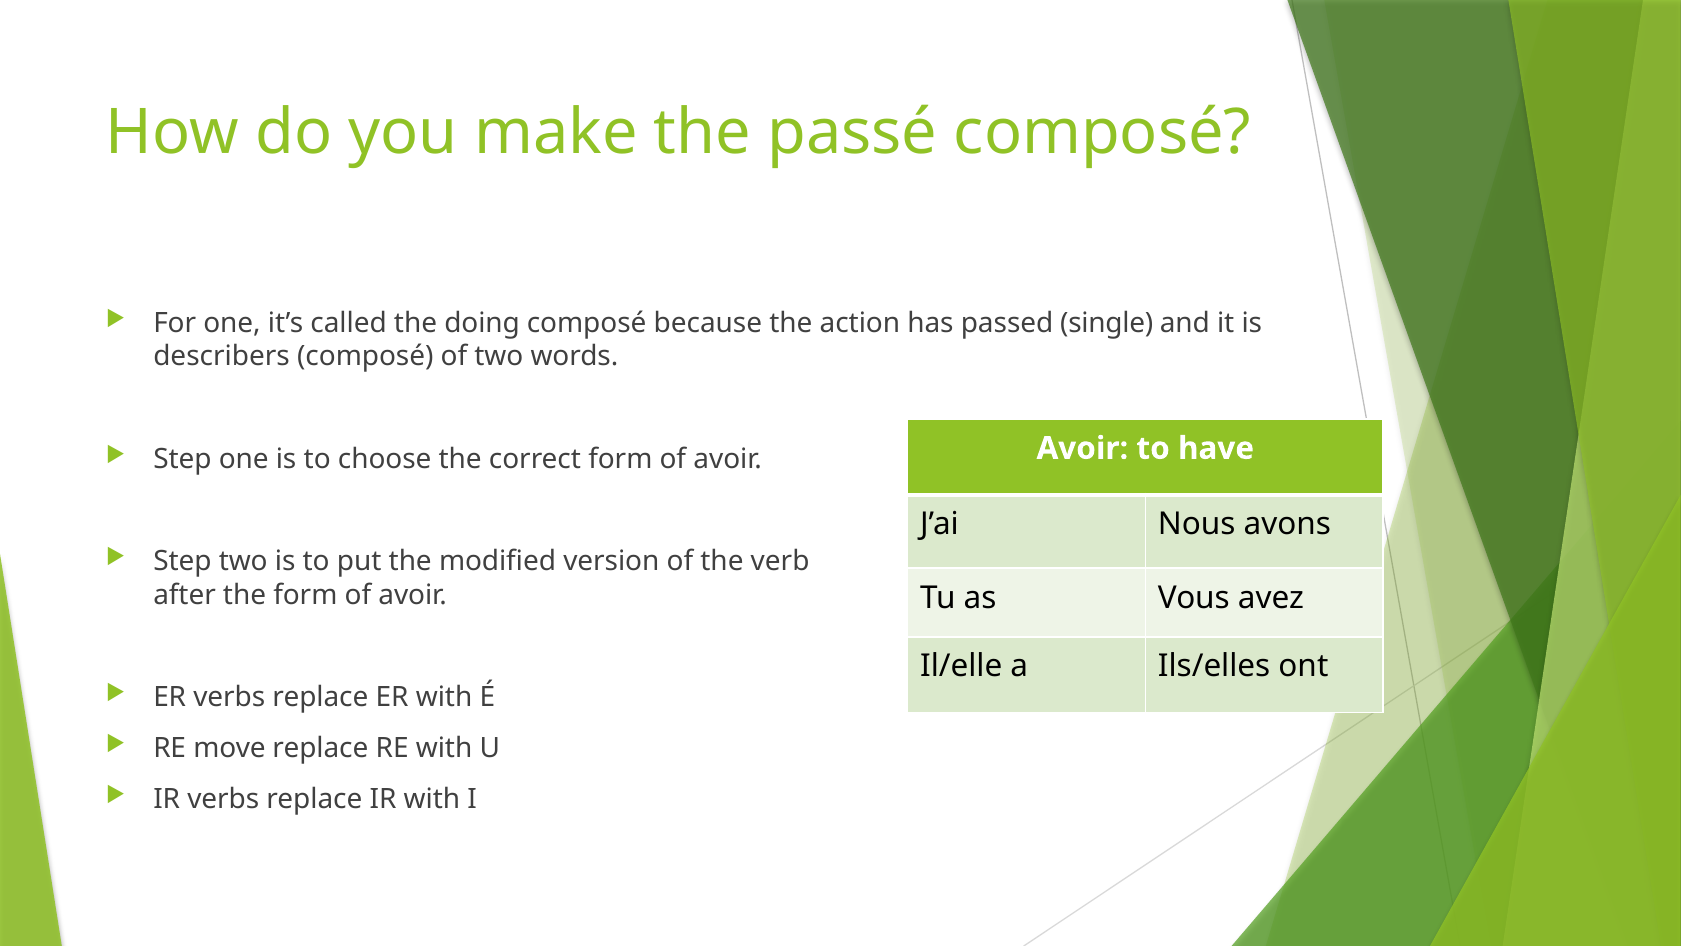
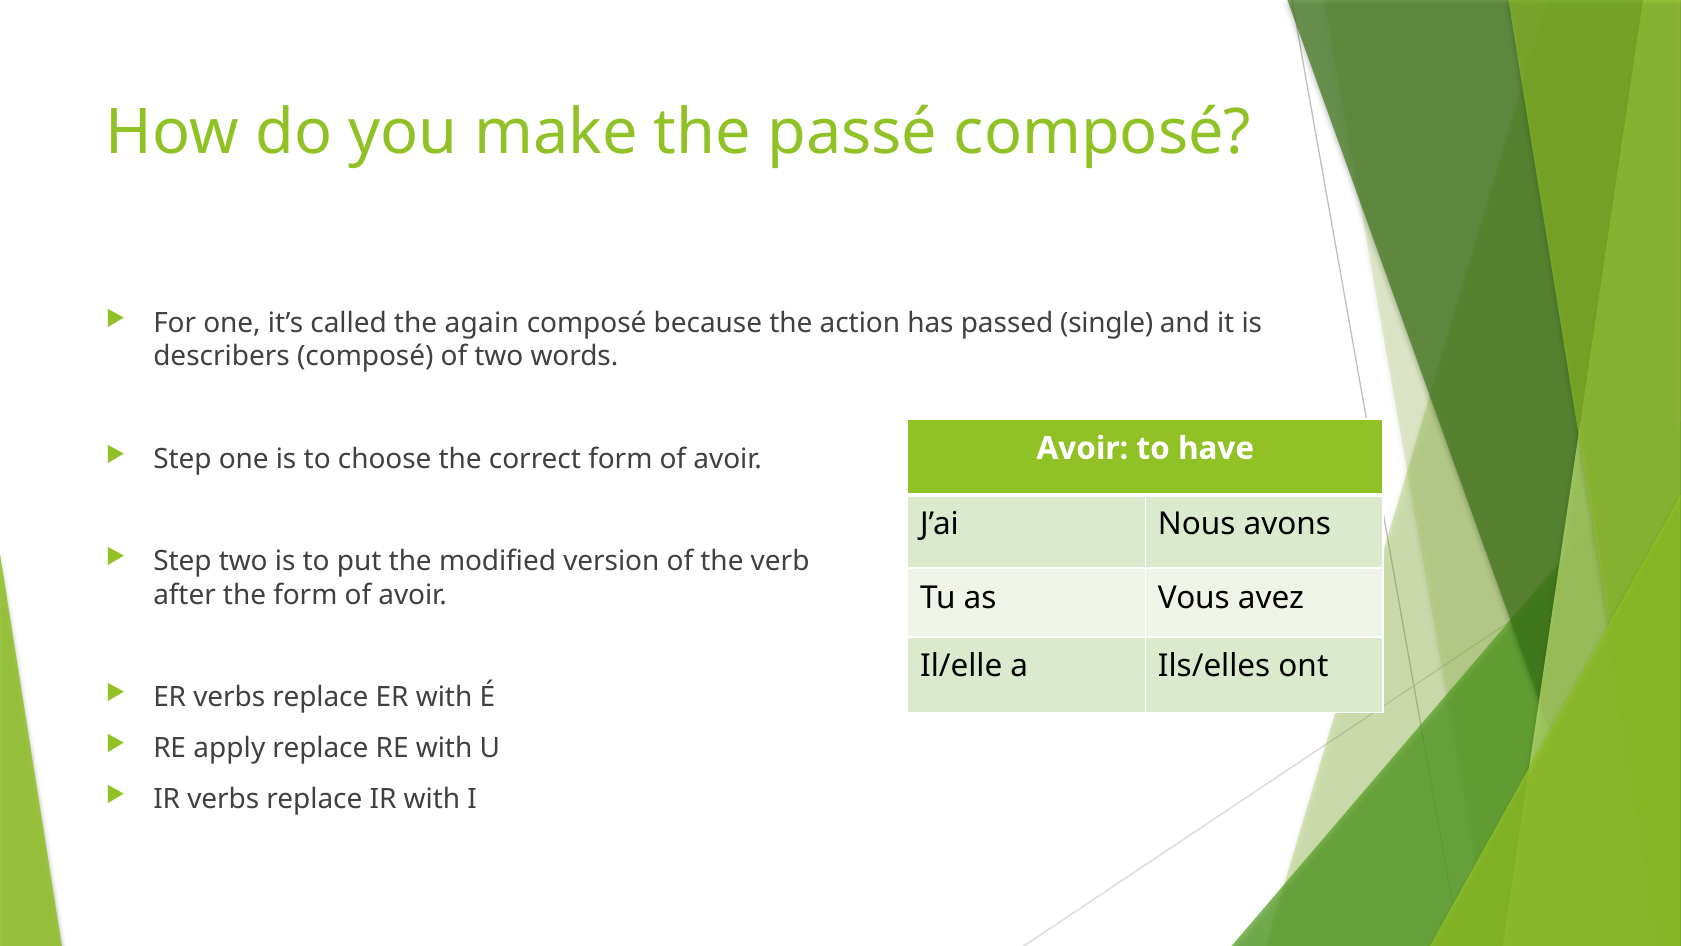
doing: doing -> again (482, 323)
move: move -> apply (229, 748)
